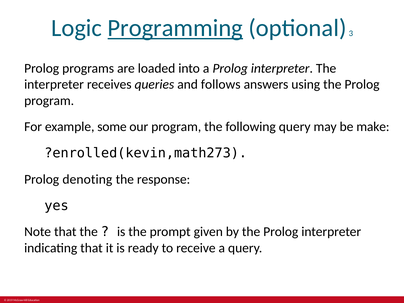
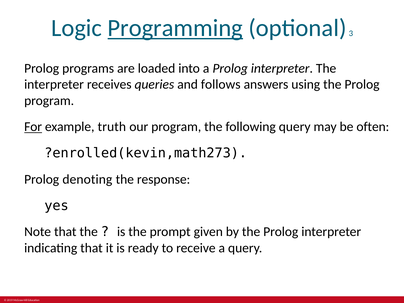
For underline: none -> present (33, 127)
some: some -> truth (112, 127)
make: make -> often (373, 127)
